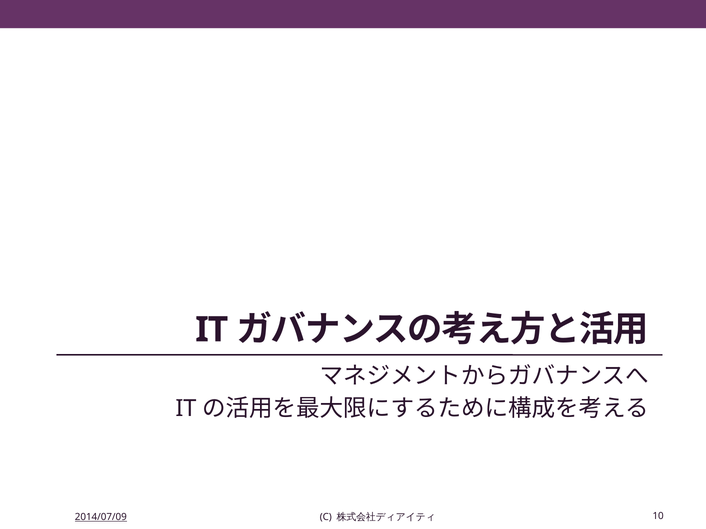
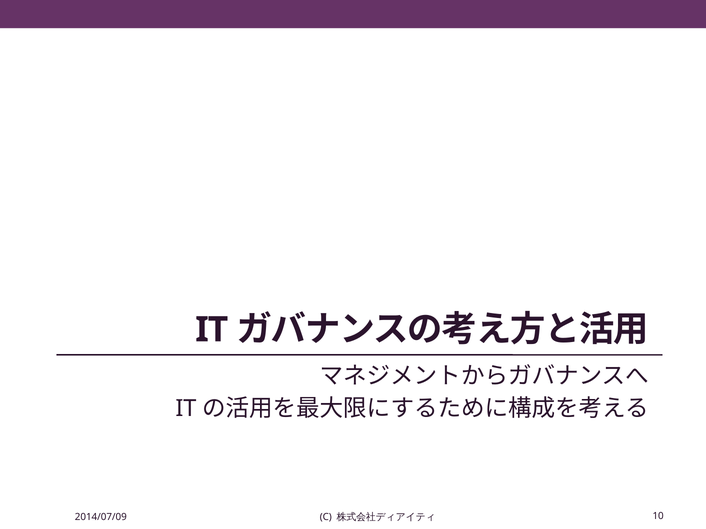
2014/07/09 underline: present -> none (101, 517)
